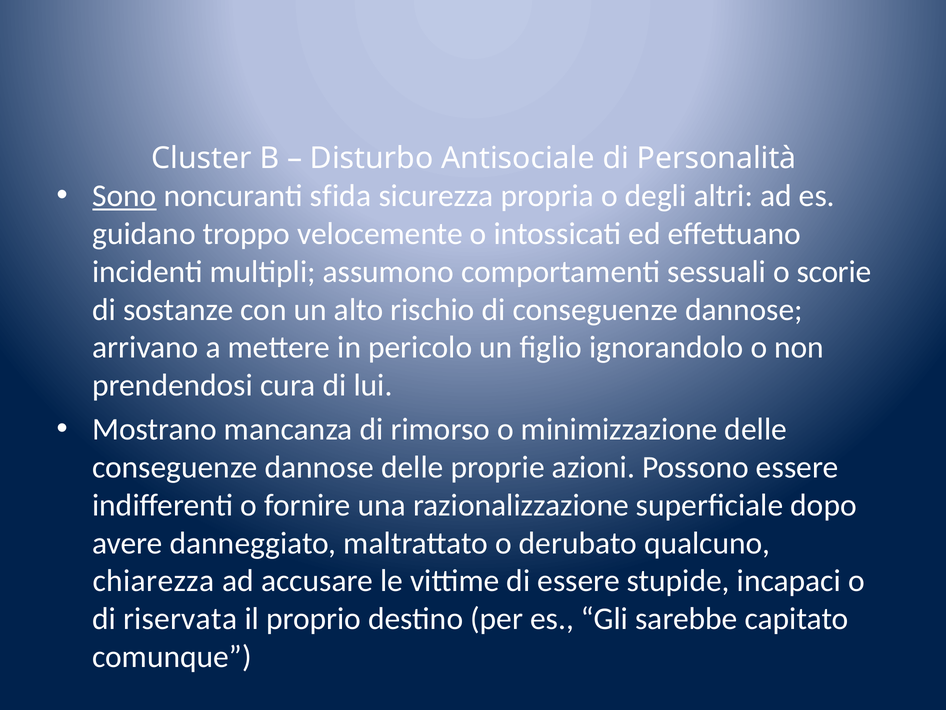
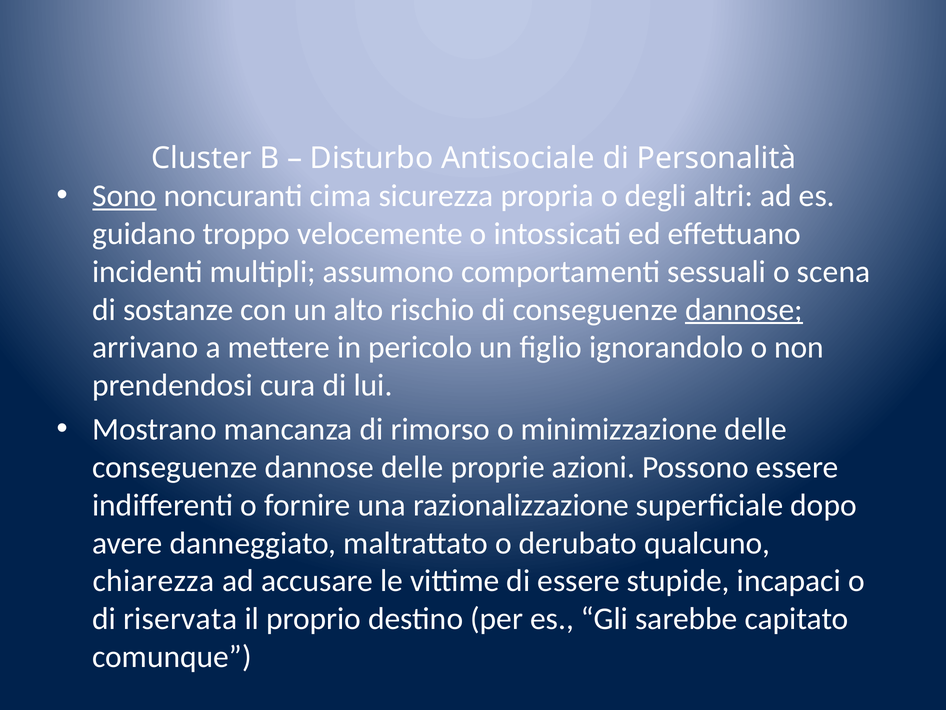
sfida: sfida -> cima (340, 196)
scorie: scorie -> scena (834, 272)
dannose underline: none -> present (744, 309)
